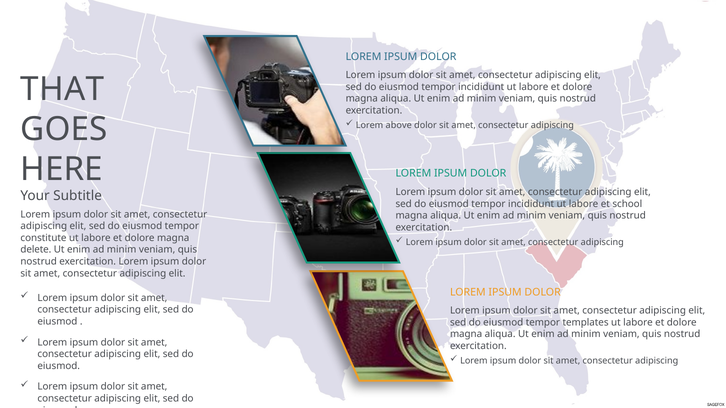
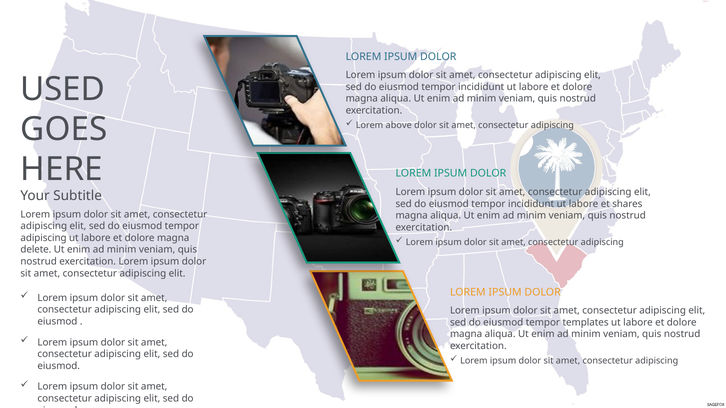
THAT: THAT -> USED (63, 90)
school: school -> shares (627, 204)
constitute: constitute -> adipiscing (44, 238)
